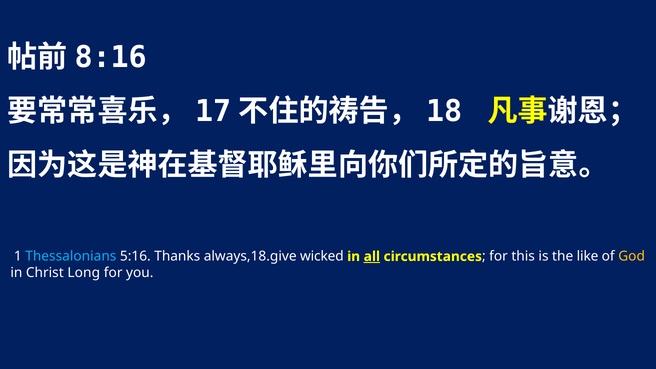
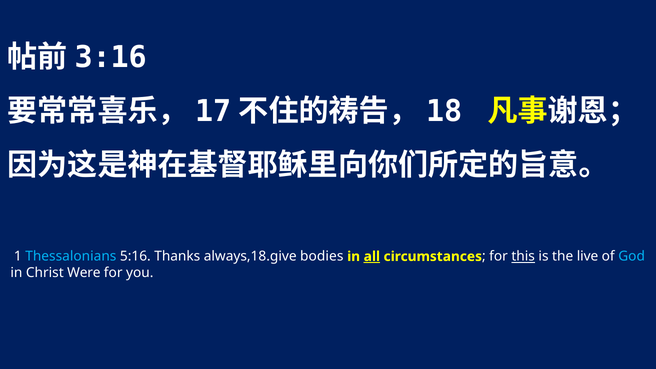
8:16: 8:16 -> 3:16 (111, 57)
wicked: wicked -> bodies (322, 256)
this underline: none -> present (523, 256)
like: like -> live (588, 256)
God colour: yellow -> light blue (632, 256)
Long: Long -> Were (84, 273)
